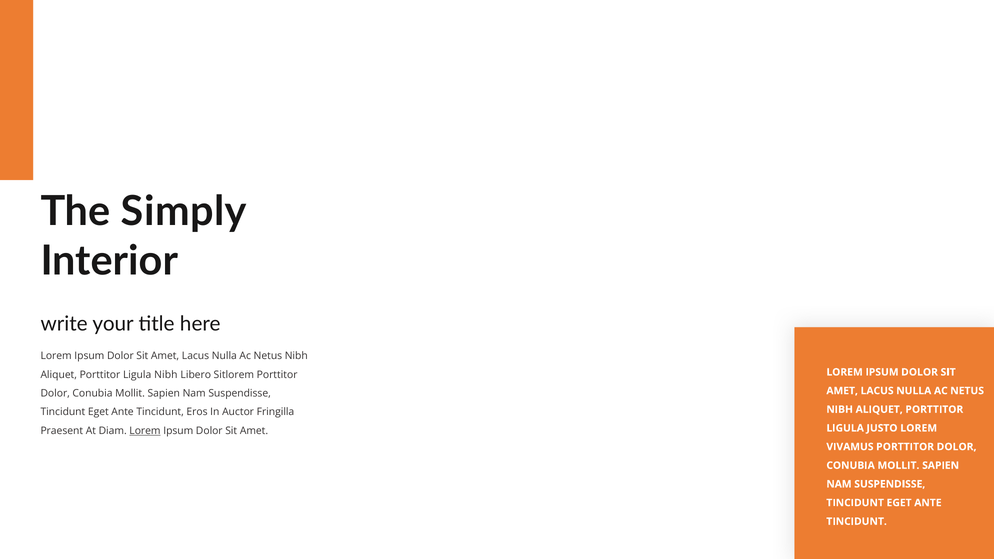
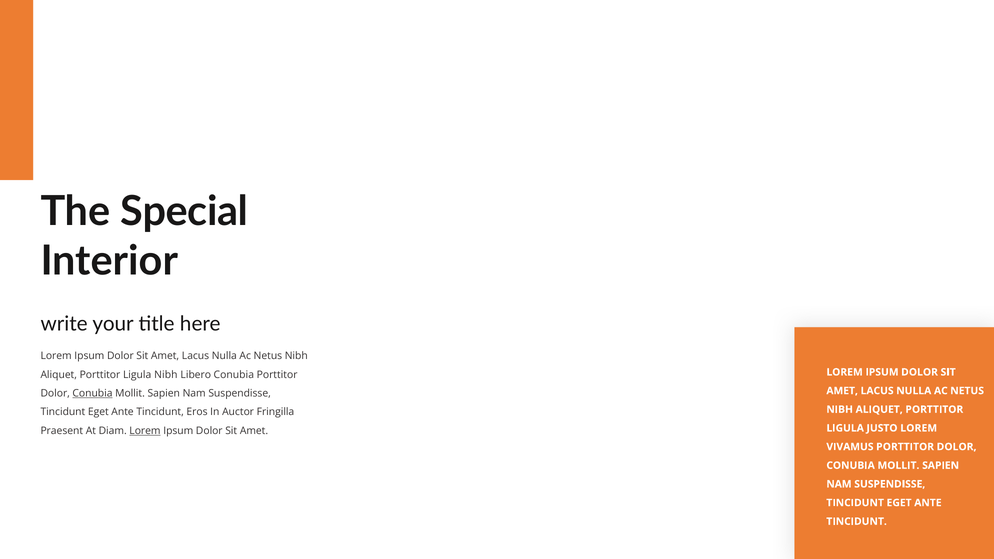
Simply: Simply -> Special (184, 212)
Libero Sitlorem: Sitlorem -> Conubia (234, 375)
Conubia underline: none -> present (92, 393)
